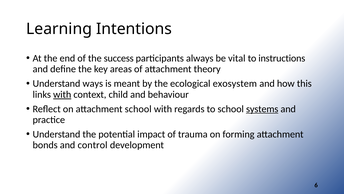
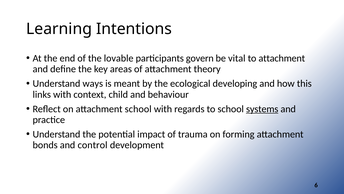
success: success -> lovable (119, 58)
always: always -> govern (200, 58)
to instructions: instructions -> attachment (282, 58)
exosystem: exosystem -> developing (235, 83)
with underline: present -> none (62, 94)
